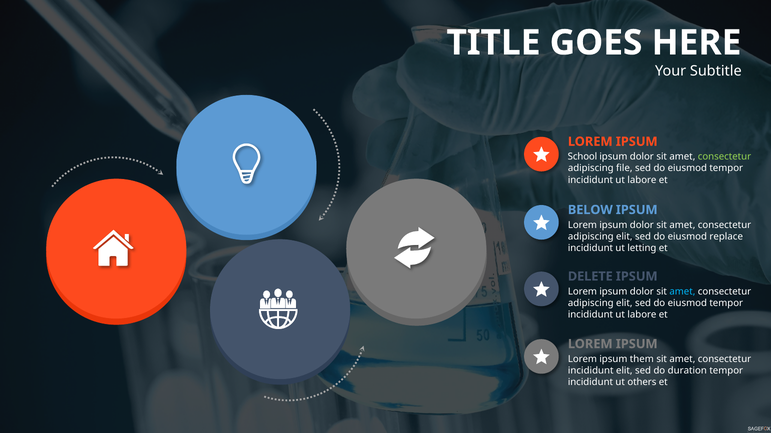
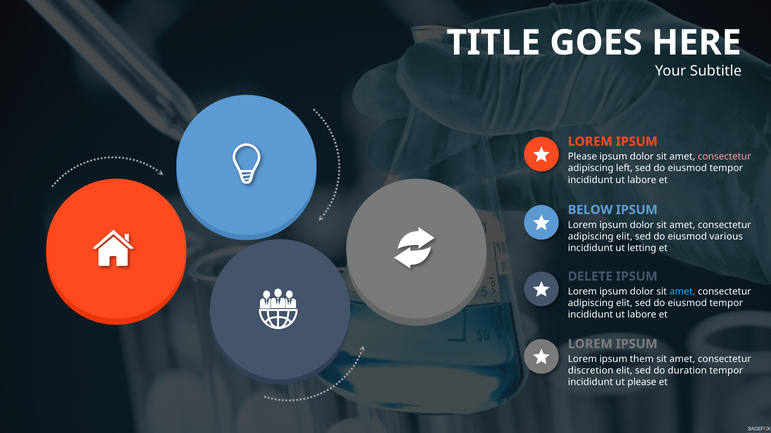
School: School -> Please (582, 157)
consectetur colour: light green -> pink (724, 157)
file: file -> left (624, 169)
replace: replace -> various (726, 237)
incididunt: incididunt -> discretion (591, 371)
ut others: others -> please (642, 383)
